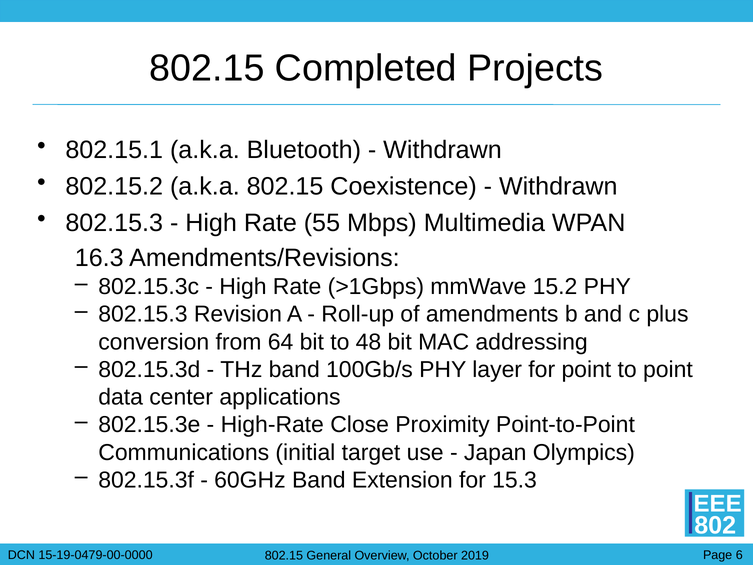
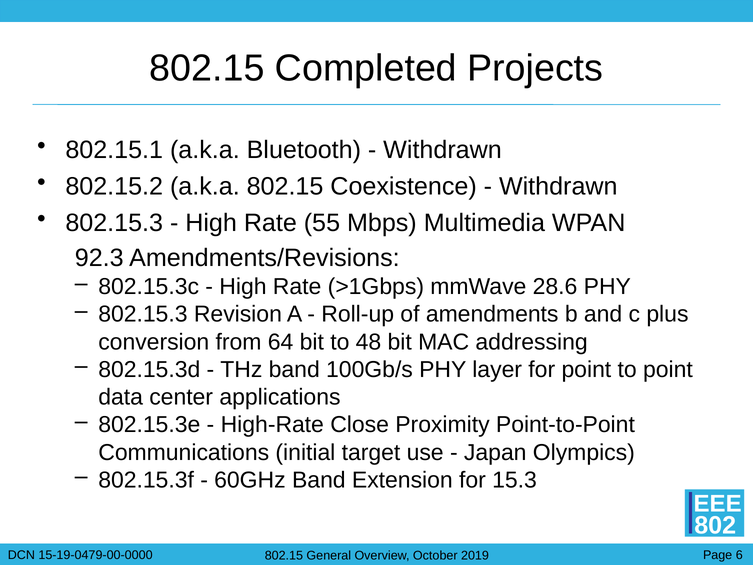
16.3: 16.3 -> 92.3 (99, 258)
15.2: 15.2 -> 28.6 (555, 287)
